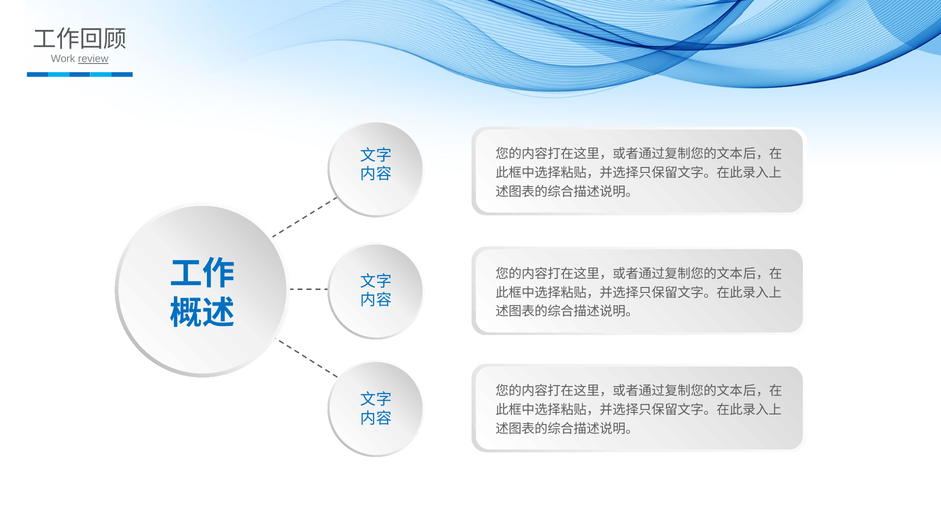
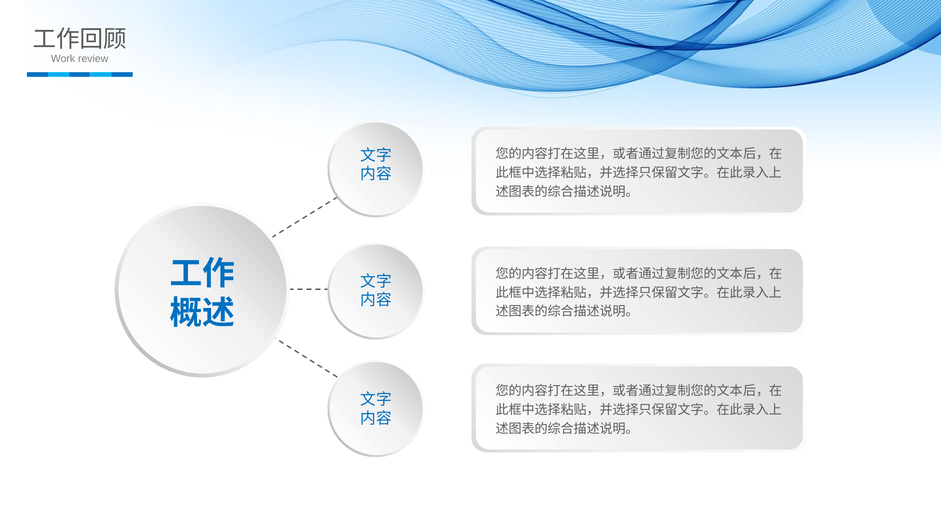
review underline: present -> none (93, 59)
